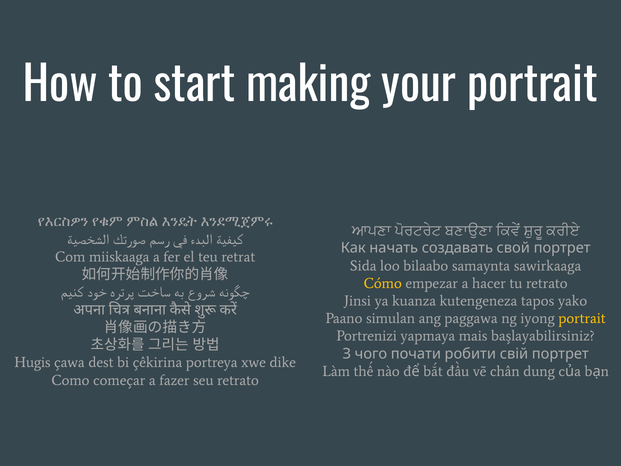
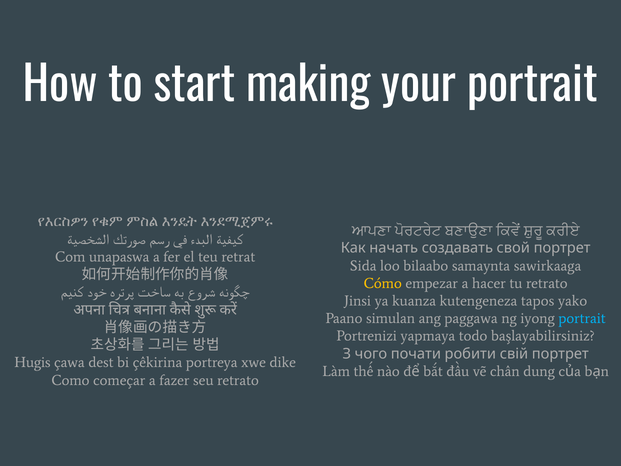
miiskaaga: miiskaaga -> unapaswa (119, 257)
portrait colour: yellow -> light blue (582, 318)
mais: mais -> todo (473, 336)
